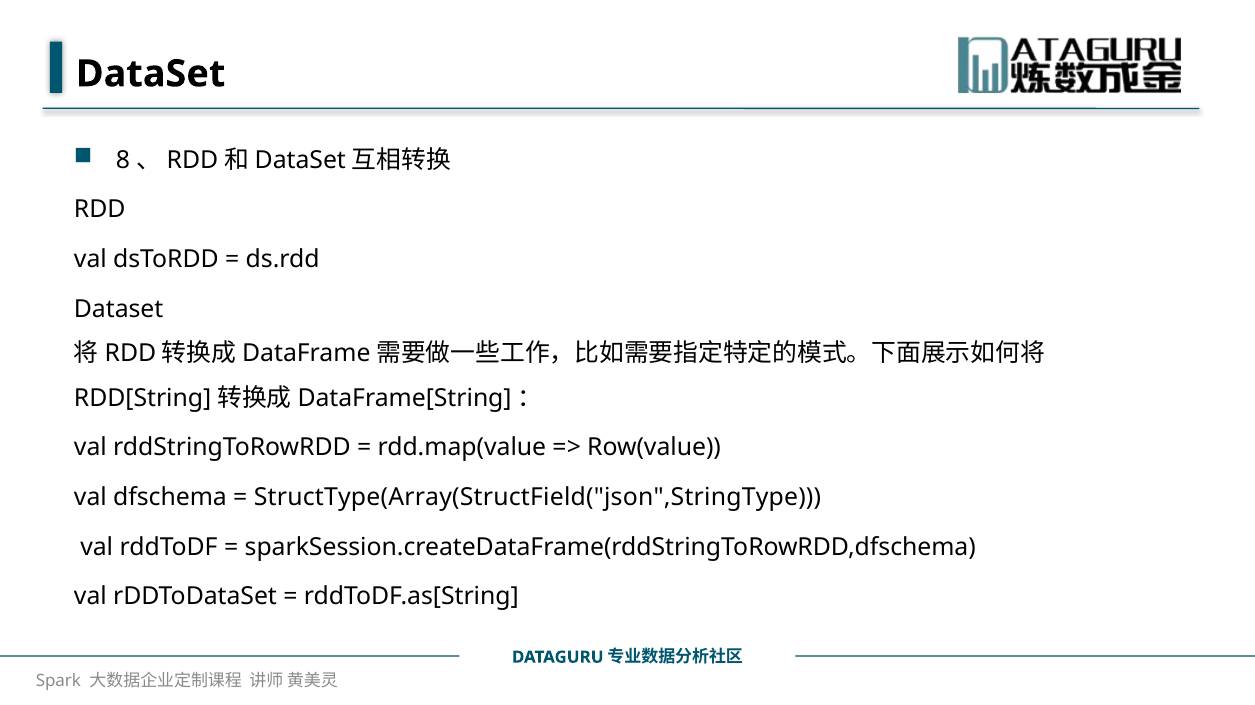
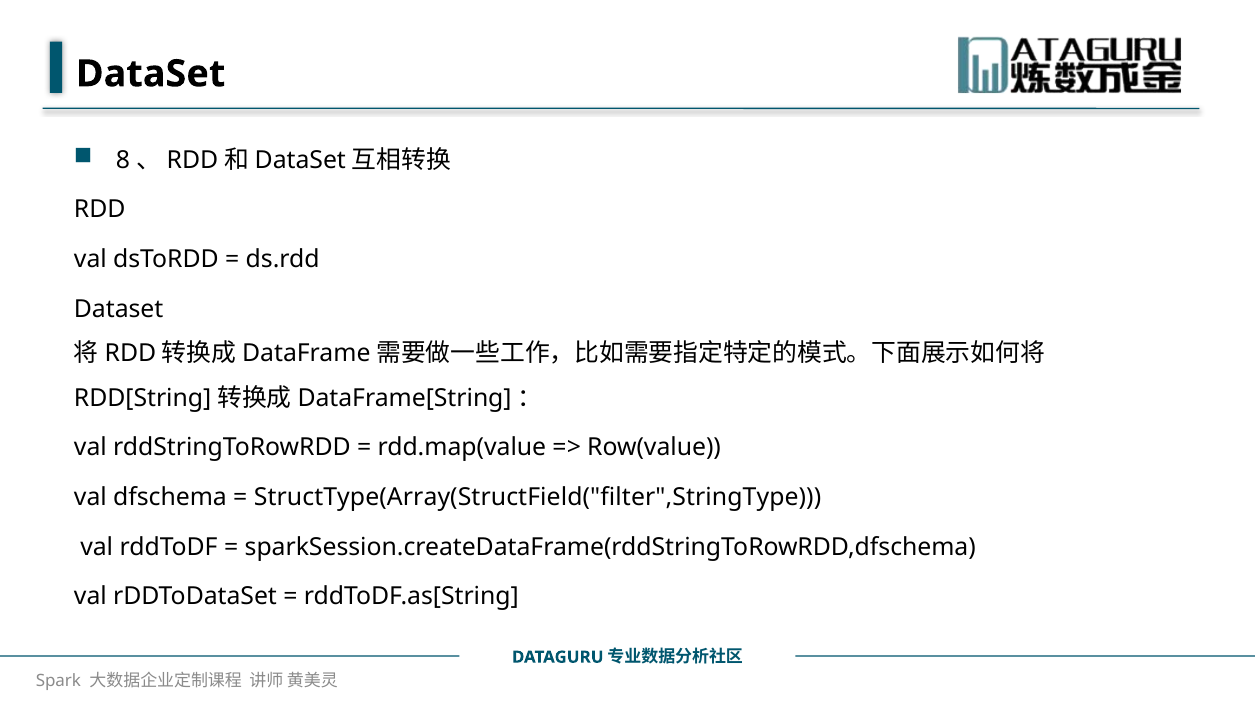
StructType(Array(StructField("json",StringType: StructType(Array(StructField("json",StringType -> StructType(Array(StructField("filter",StringType (538, 498)
